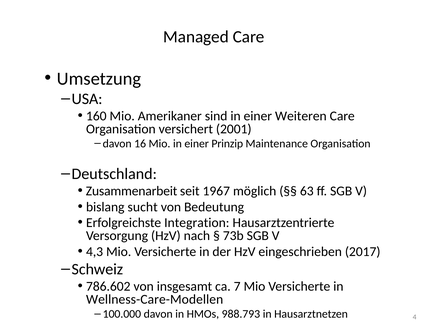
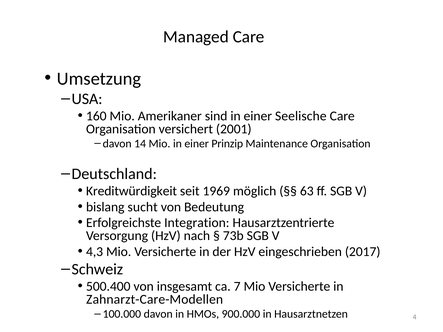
Weiteren: Weiteren -> Seelische (301, 116)
16: 16 -> 14 (140, 144)
Zusammenarbeit: Zusammenarbeit -> Kreditwürdigkeit (132, 191)
1967: 1967 -> 1969 (216, 191)
786.602: 786.602 -> 500.400 (108, 287)
Wellness-Care-Modellen: Wellness-Care-Modellen -> Zahnarzt-Care-Modellen (155, 300)
988.793: 988.793 -> 900.000 (241, 314)
